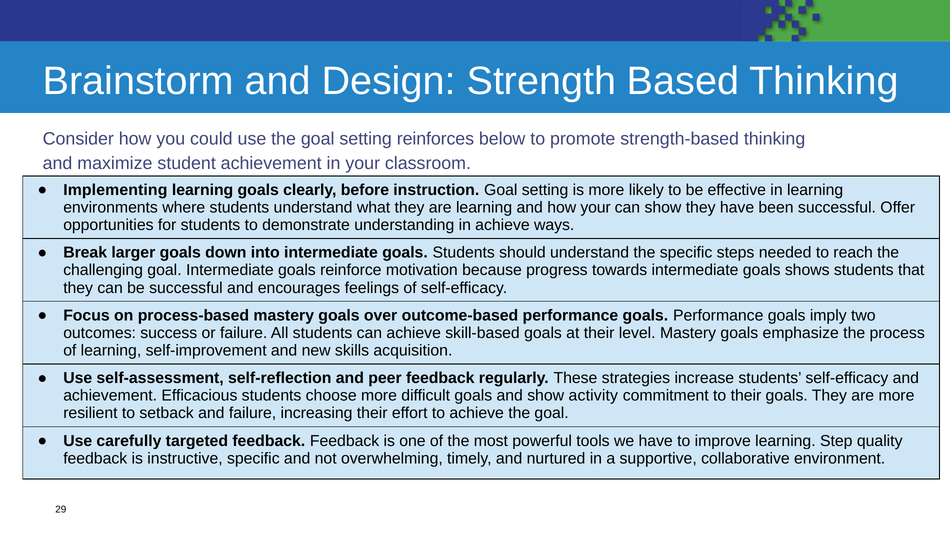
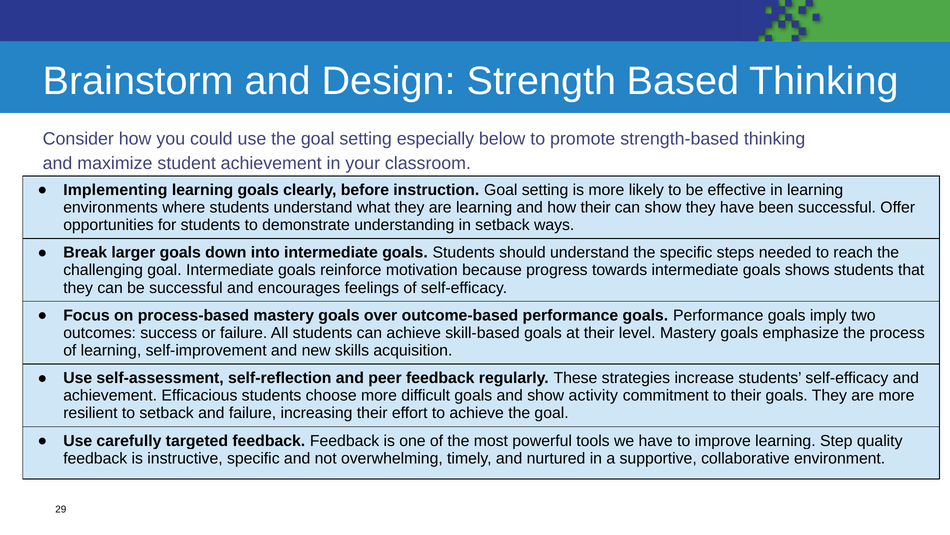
reinforces: reinforces -> especially (435, 139)
how your: your -> their (596, 207)
in achieve: achieve -> setback (502, 225)
